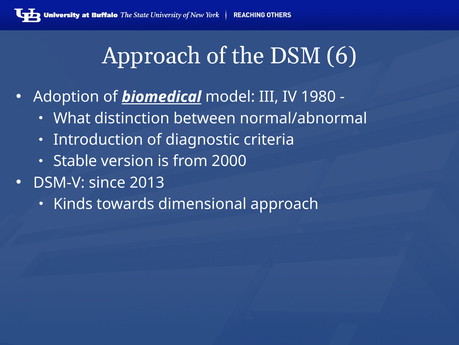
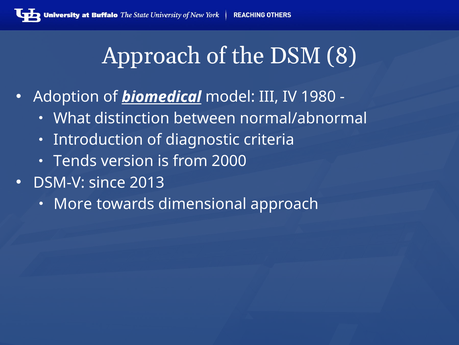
6: 6 -> 8 (342, 56)
Stable: Stable -> Tends (75, 161)
Kinds: Kinds -> More (73, 204)
